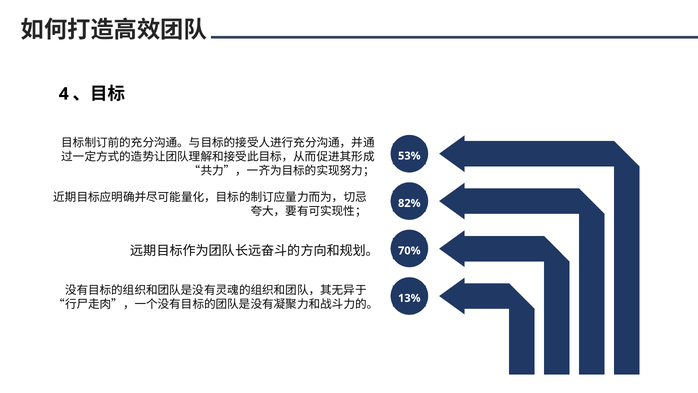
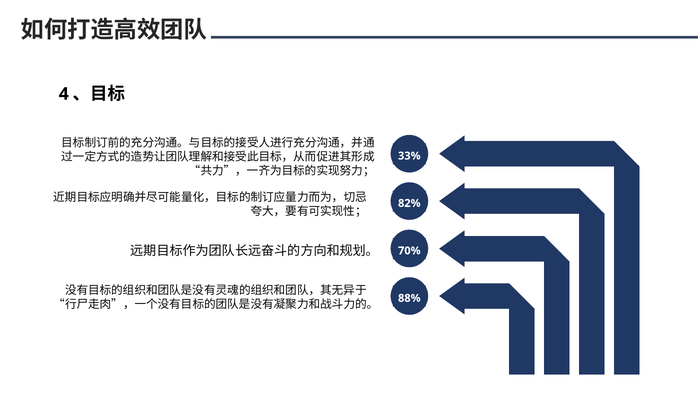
53%: 53% -> 33% (409, 156)
13%: 13% -> 88% (409, 298)
